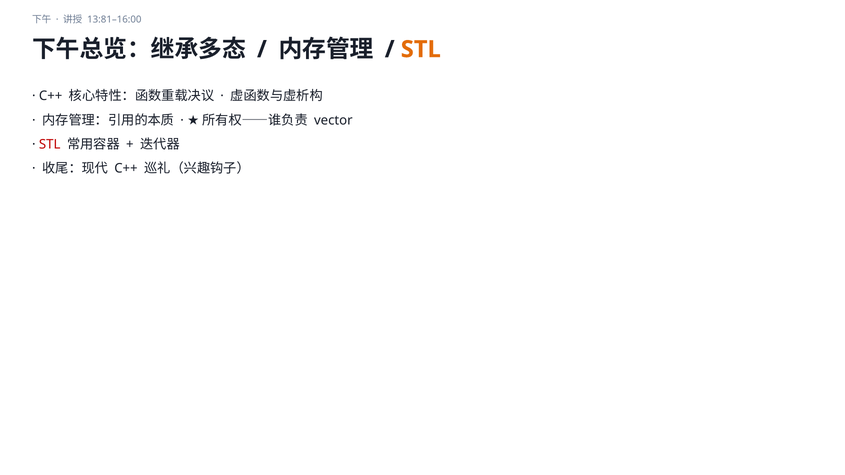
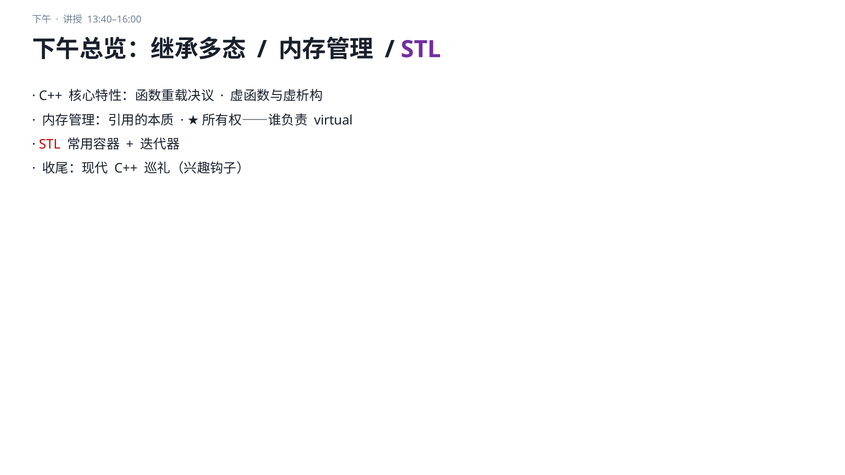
13:81–16:00: 13:81–16:00 -> 13:40–16:00 (114, 20)
STL colour: orange -> purple (421, 49)
vector: vector -> virtual (333, 120)
